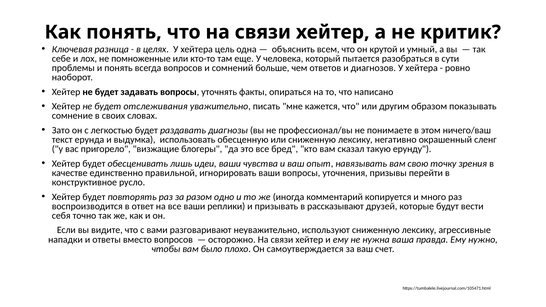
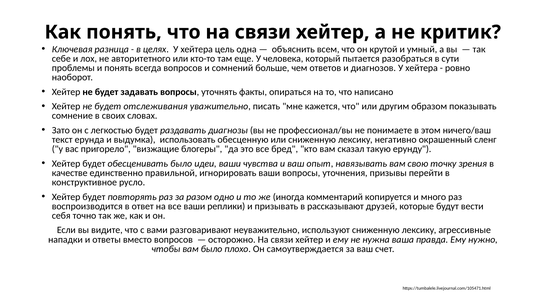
помноженные: помноженные -> авторитетного (141, 59)
обесценивать лишь: лишь -> было (181, 164)
